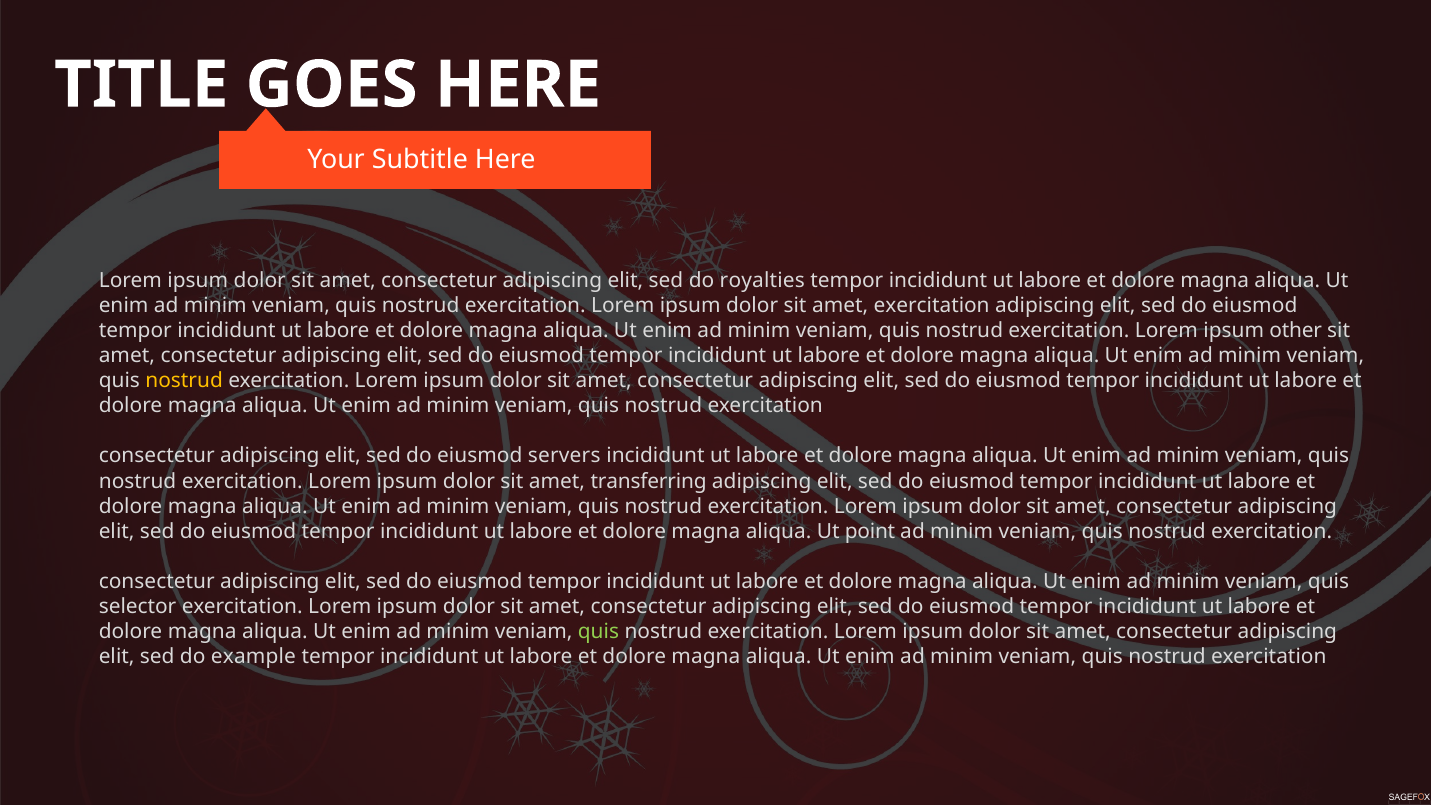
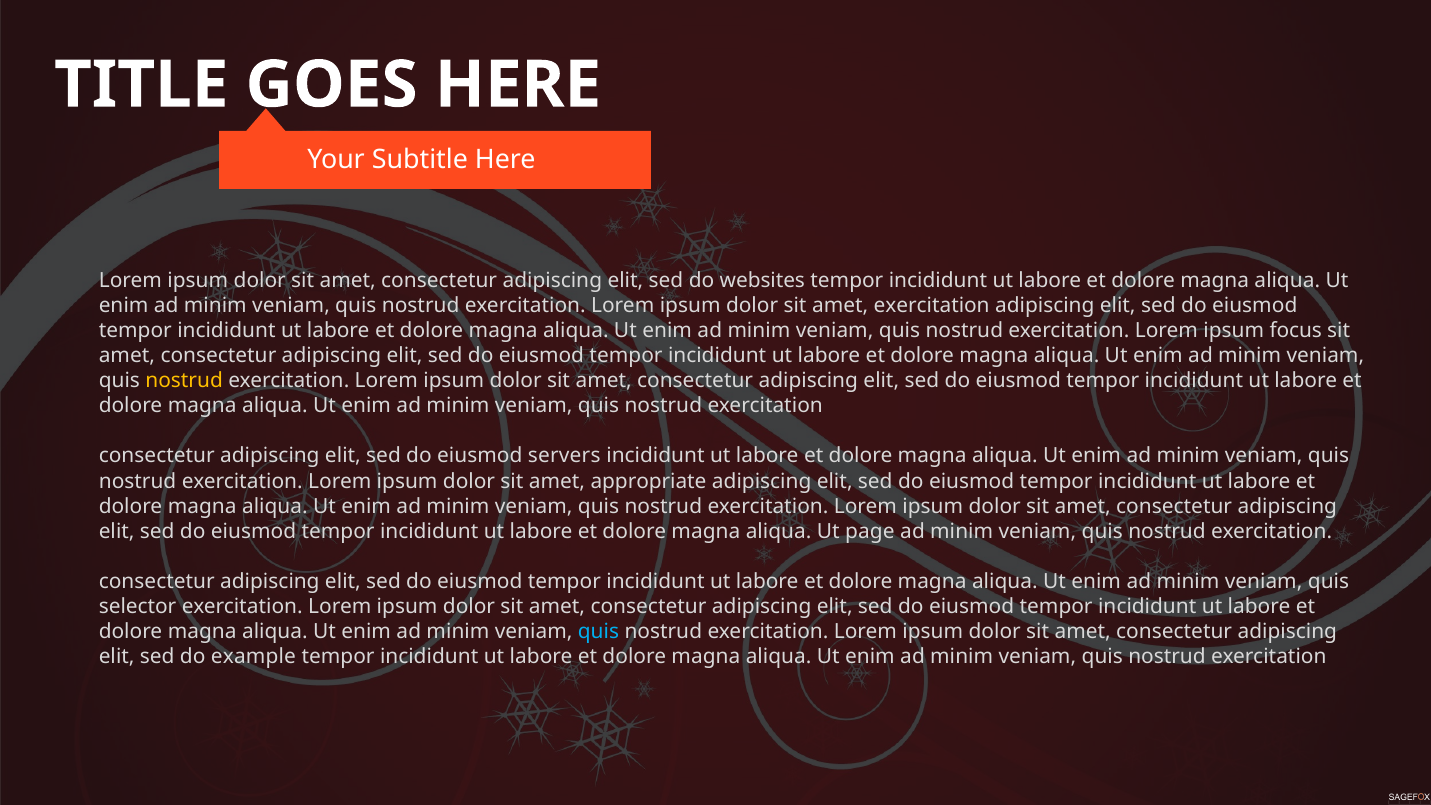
royalties: royalties -> websites (762, 281)
other: other -> focus (1296, 331)
transferring: transferring -> appropriate (648, 481)
point: point -> page (870, 531)
quis colour: light green -> light blue (598, 631)
